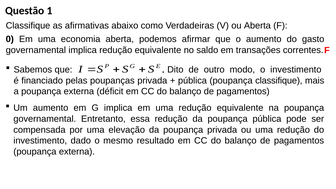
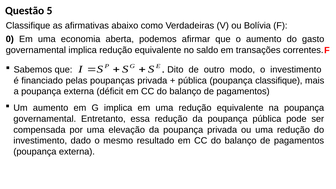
1: 1 -> 5 (50, 11)
ou Aberta: Aberta -> Bolívia (257, 26)
